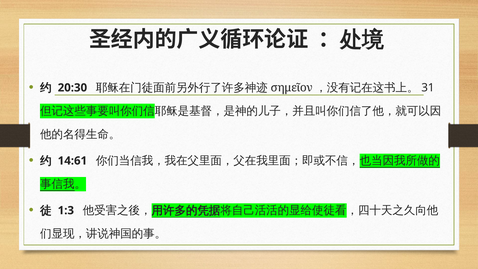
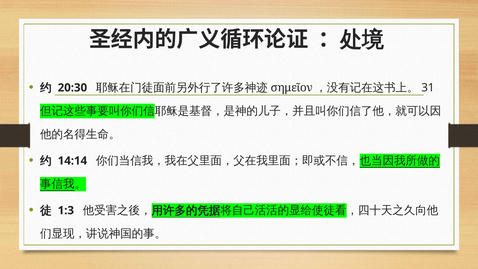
14:61: 14:61 -> 14:14 (72, 161)
